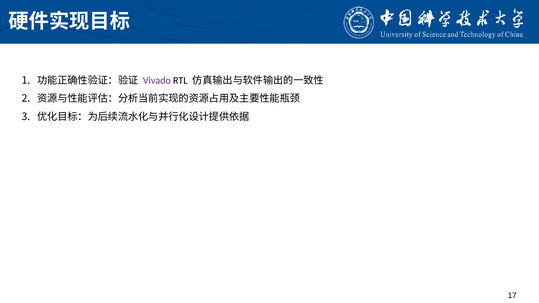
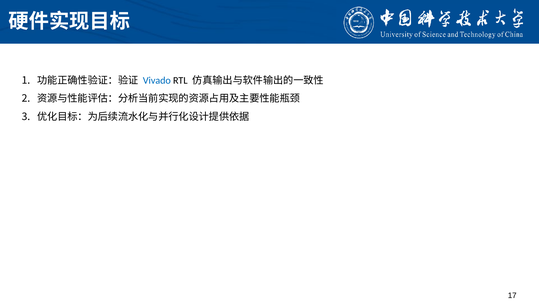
Vivado colour: purple -> blue (157, 80)
